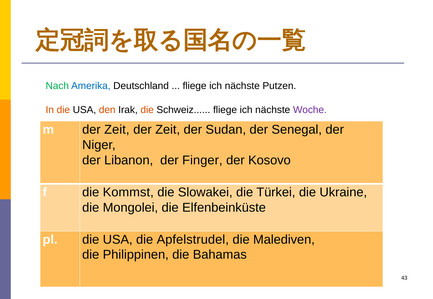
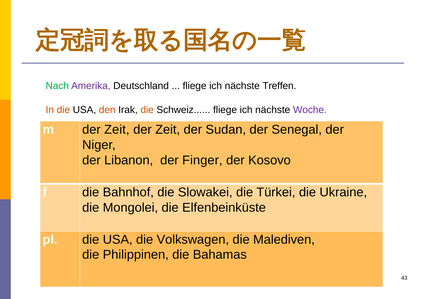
Amerika colour: blue -> purple (91, 86)
Putzen: Putzen -> Treffen (279, 86)
Kommst: Kommst -> Bahnhof (128, 193)
Apfelstrudel: Apfelstrudel -> Volkswagen (193, 240)
